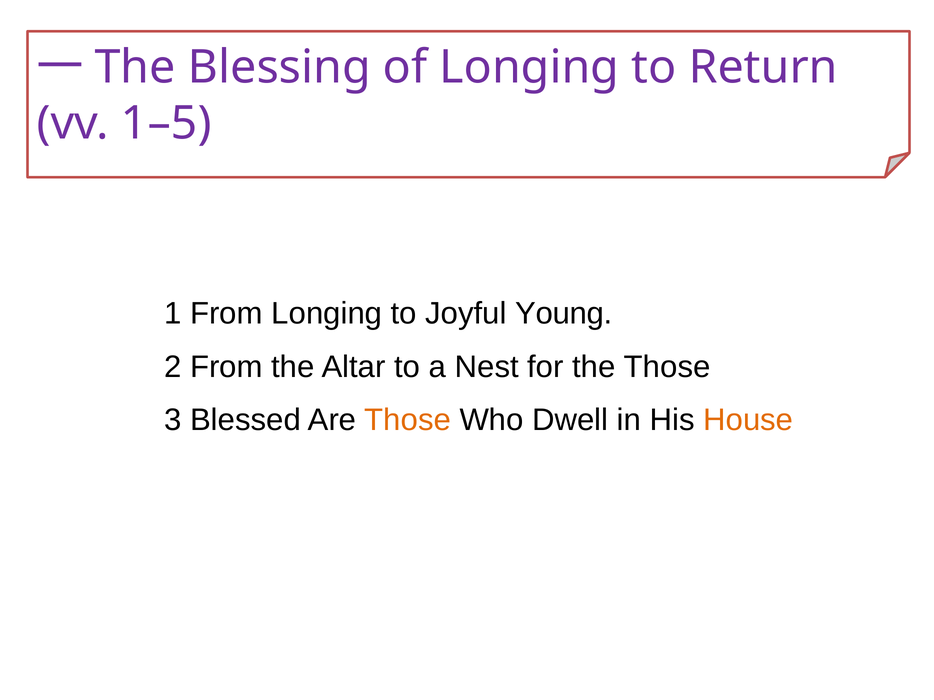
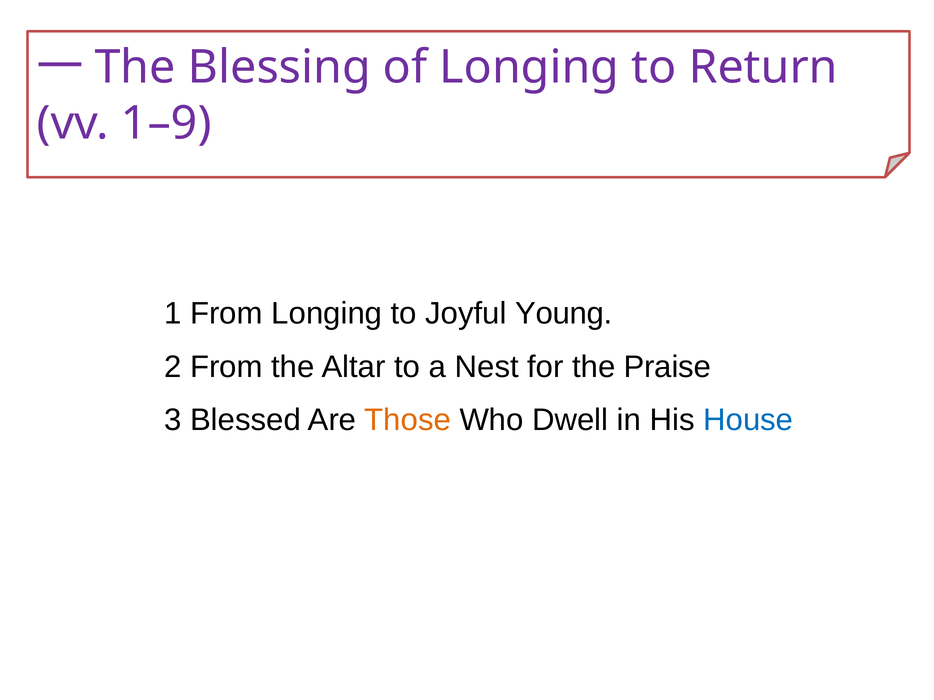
1–5: 1–5 -> 1–9 (166, 123)
the Those: Those -> Praise (667, 367)
House colour: orange -> blue (748, 420)
